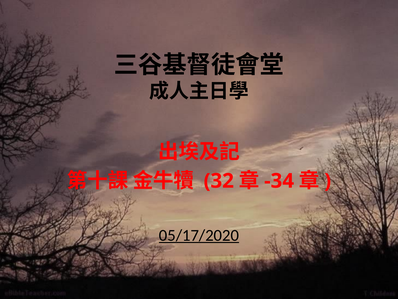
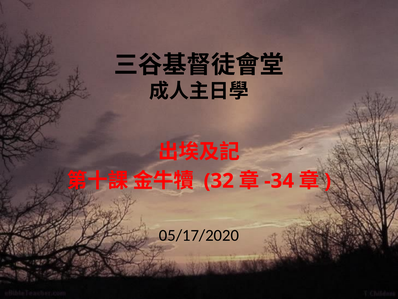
05/17/2020 underline: present -> none (199, 235)
